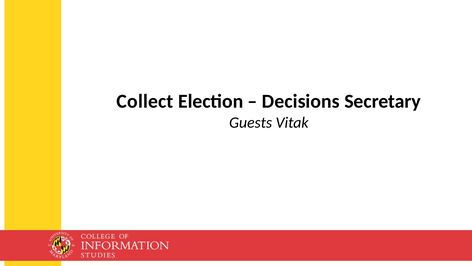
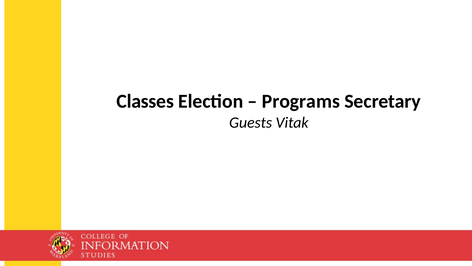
Collect: Collect -> Classes (145, 101)
Decisions: Decisions -> Programs (301, 101)
